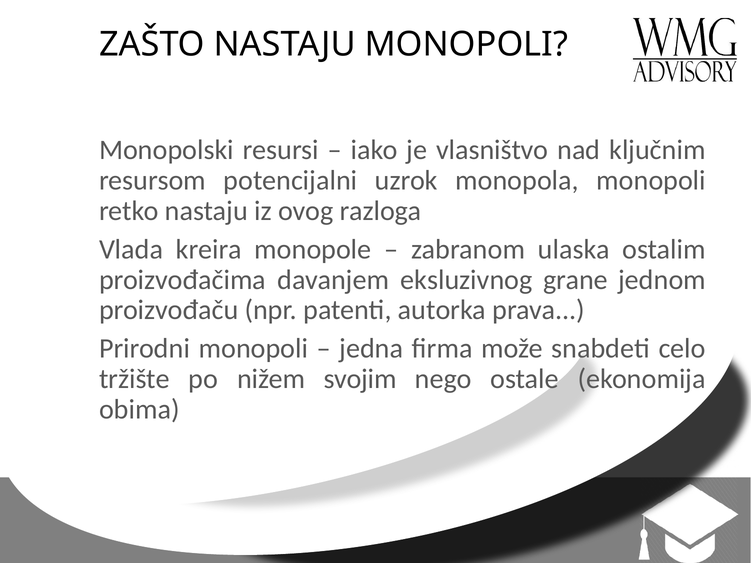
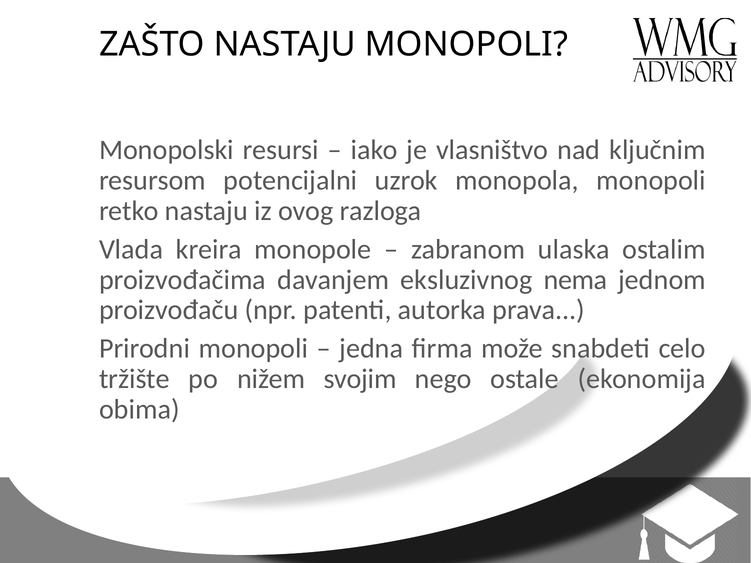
grane: grane -> nema (575, 280)
